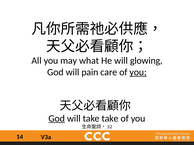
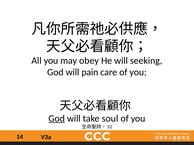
what: what -> obey (89, 61)
glowing: glowing -> seeking (146, 61)
you underline: present -> none (138, 72)
take take: take -> soul (110, 119)
